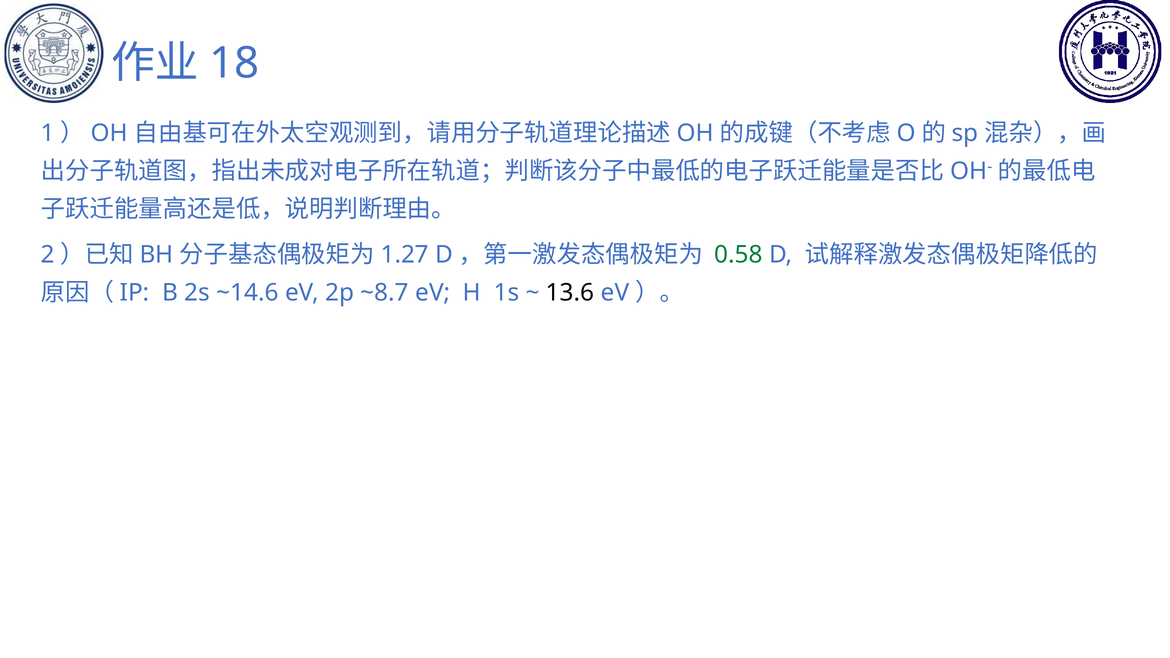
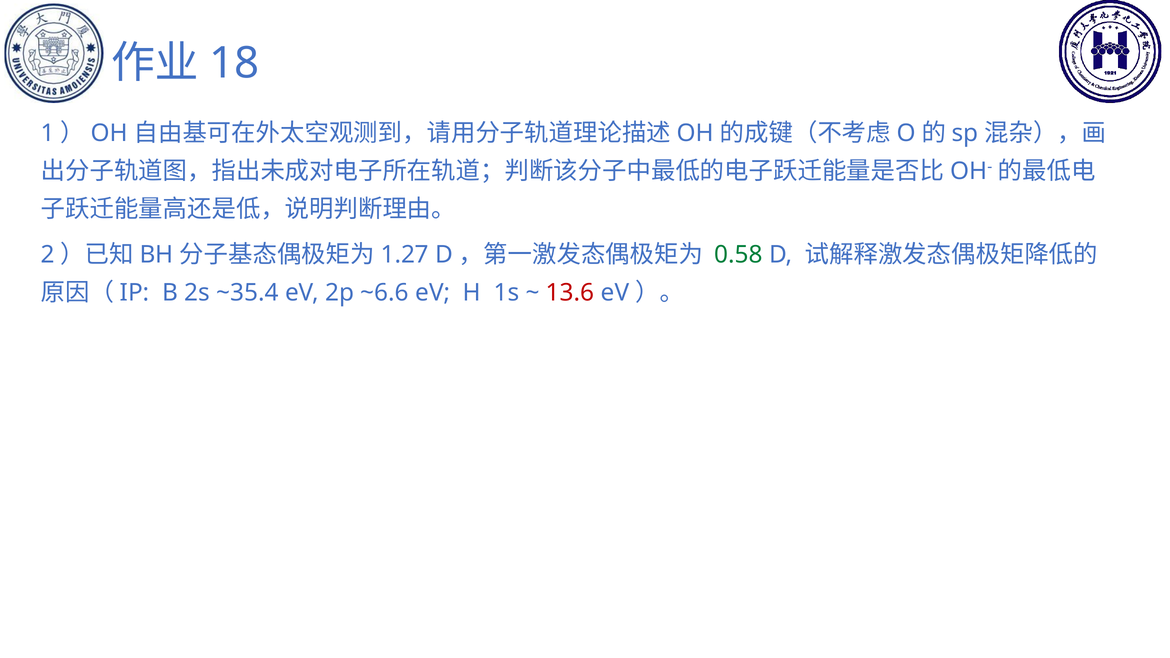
~14.6: ~14.6 -> ~35.4 (248, 293)
~8.7: ~8.7 -> ~6.6 (385, 293)
13.6 colour: black -> red (570, 293)
